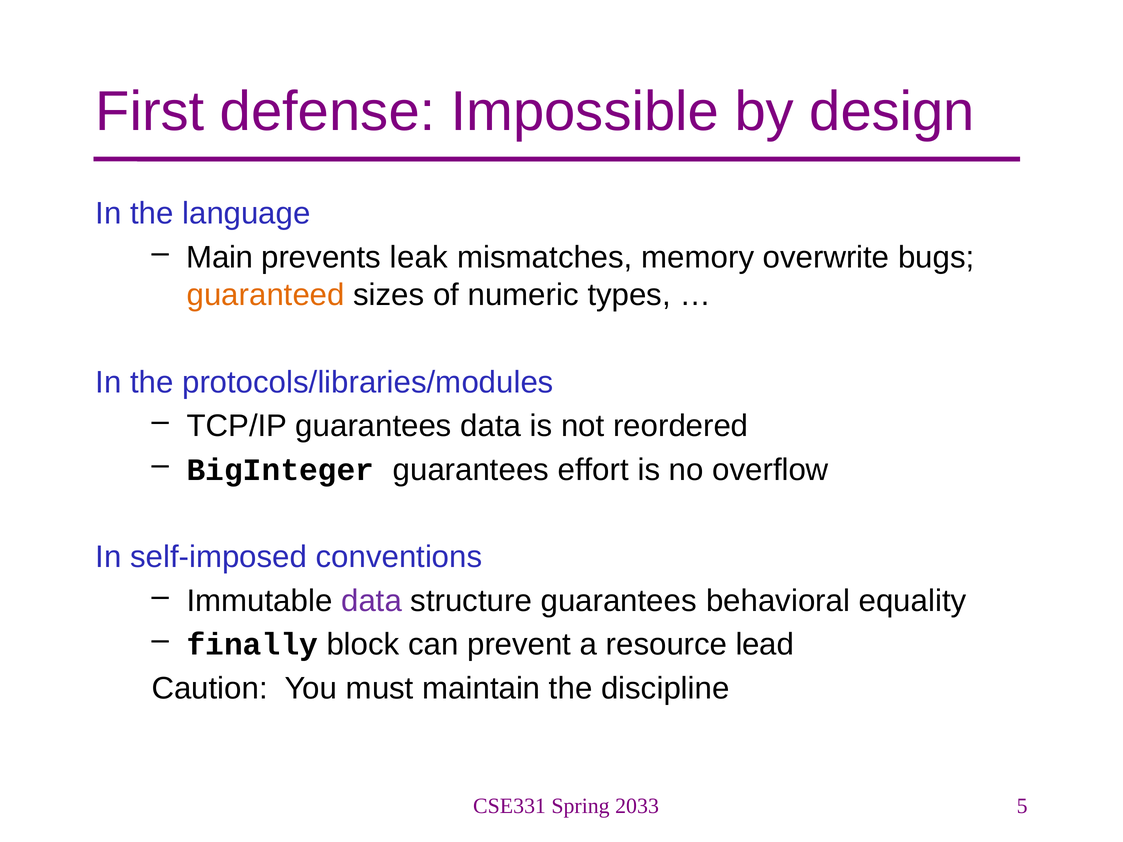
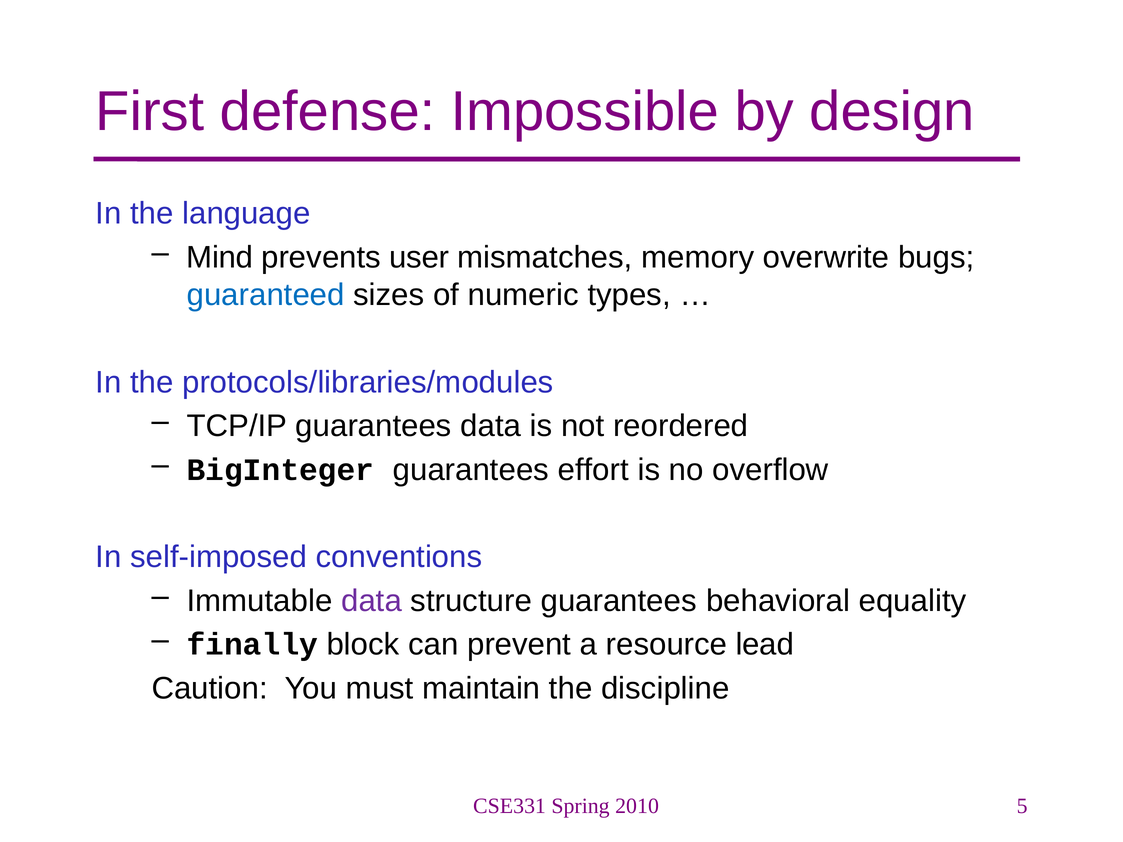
Main: Main -> Mind (220, 257)
leak: leak -> user (419, 257)
guaranteed colour: orange -> blue (266, 295)
2033: 2033 -> 2010 (637, 806)
